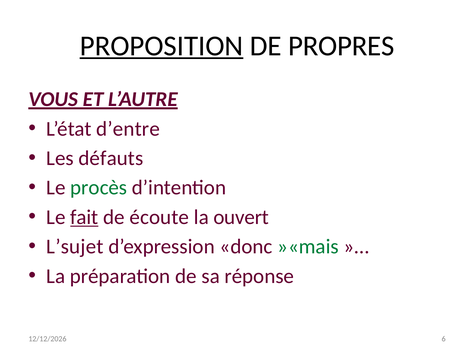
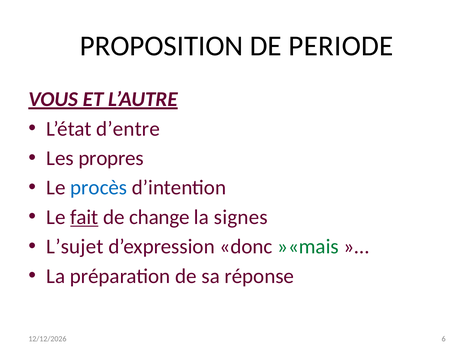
PROPOSITION underline: present -> none (162, 46)
PROPRES: PROPRES -> PERIODE (341, 46)
défauts: défauts -> propres (111, 158)
procès colour: green -> blue (99, 188)
écoute: écoute -> change (159, 217)
ouvert: ouvert -> signes (241, 217)
